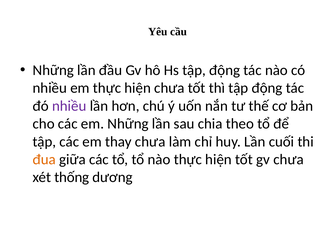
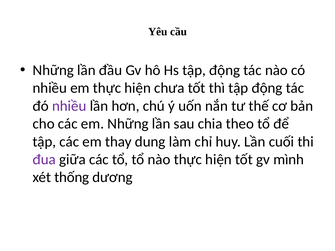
thay chưa: chưa -> dung (150, 142)
đua colour: orange -> purple (44, 160)
gv chưa: chưa -> mình (289, 160)
